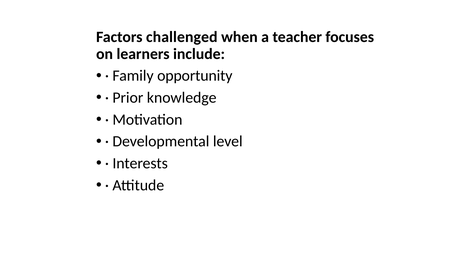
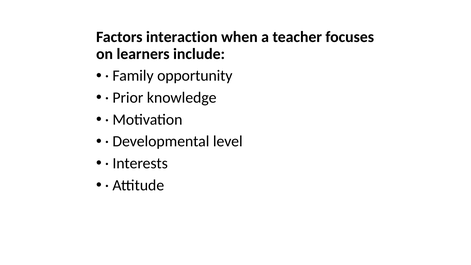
challenged: challenged -> interaction (182, 37)
